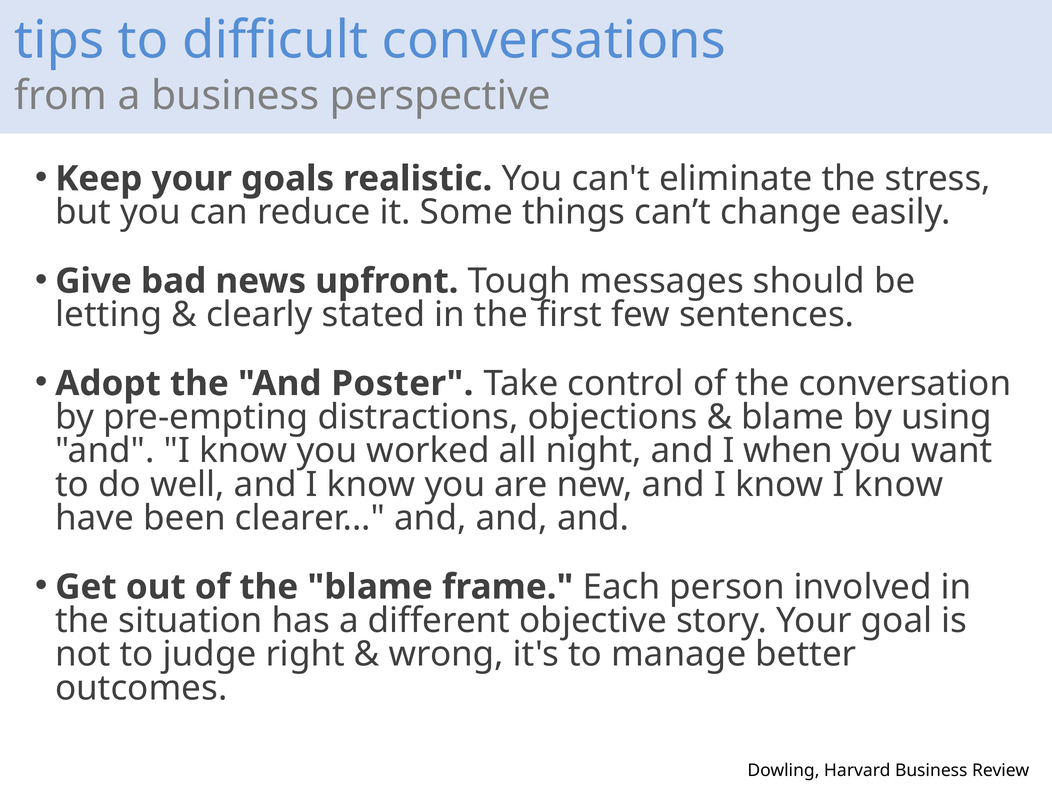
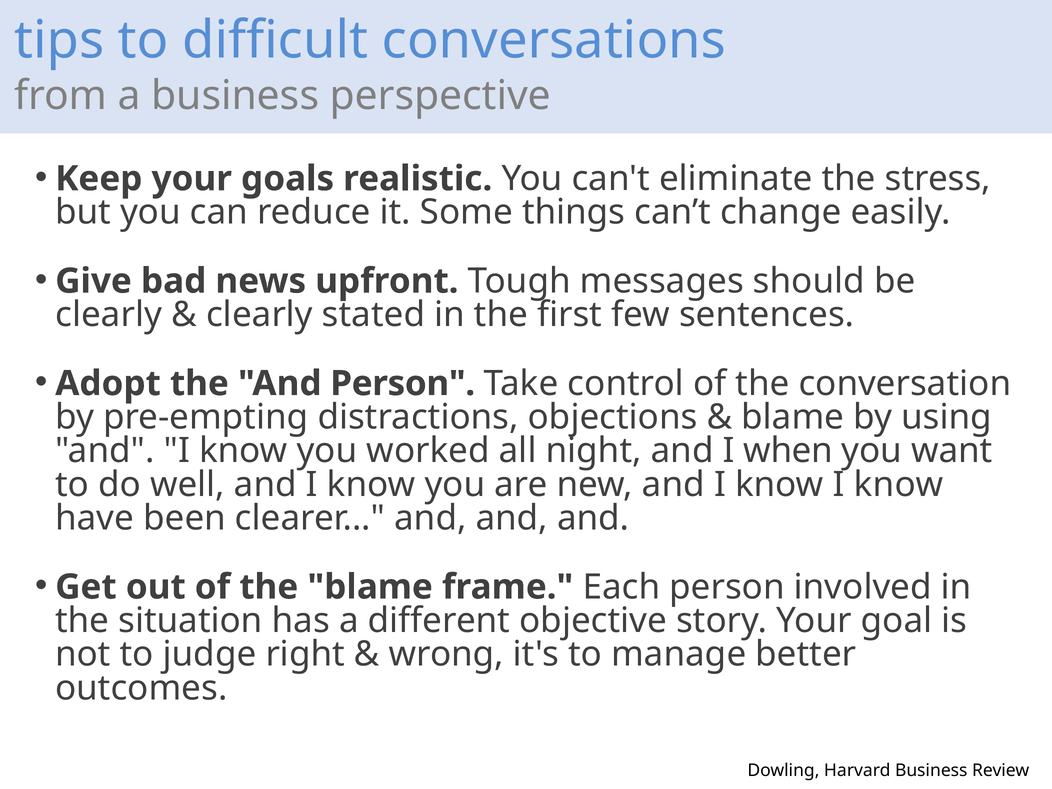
letting: letting -> clearly (109, 315)
And Poster: Poster -> Person (403, 384)
